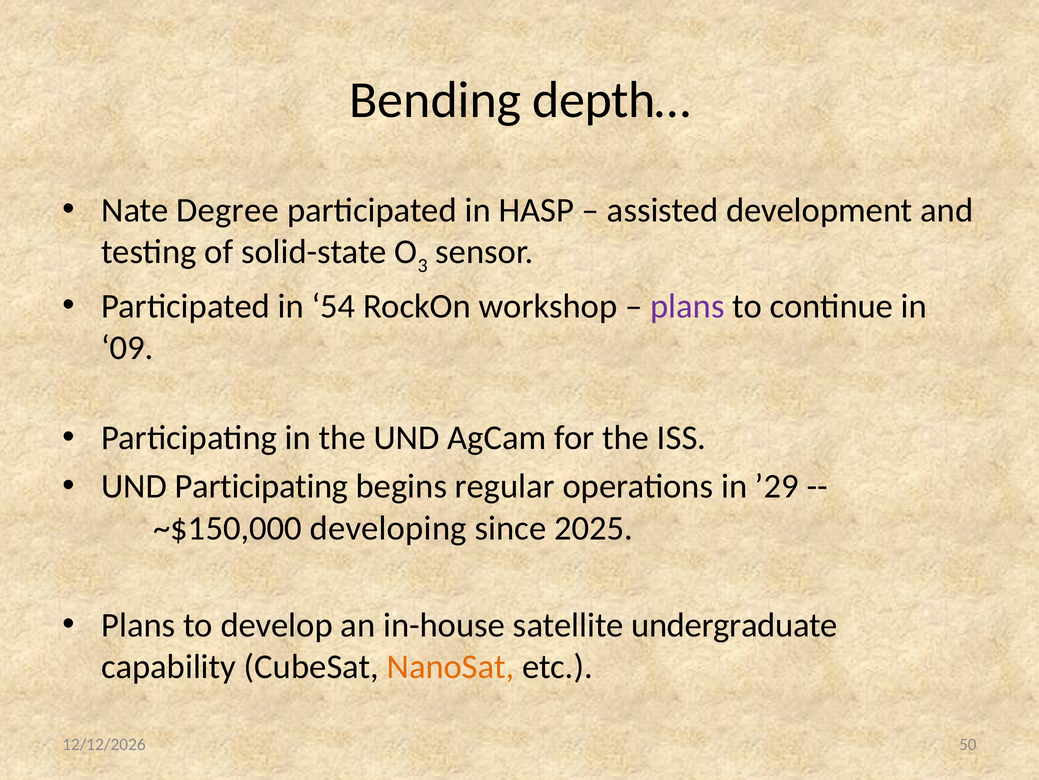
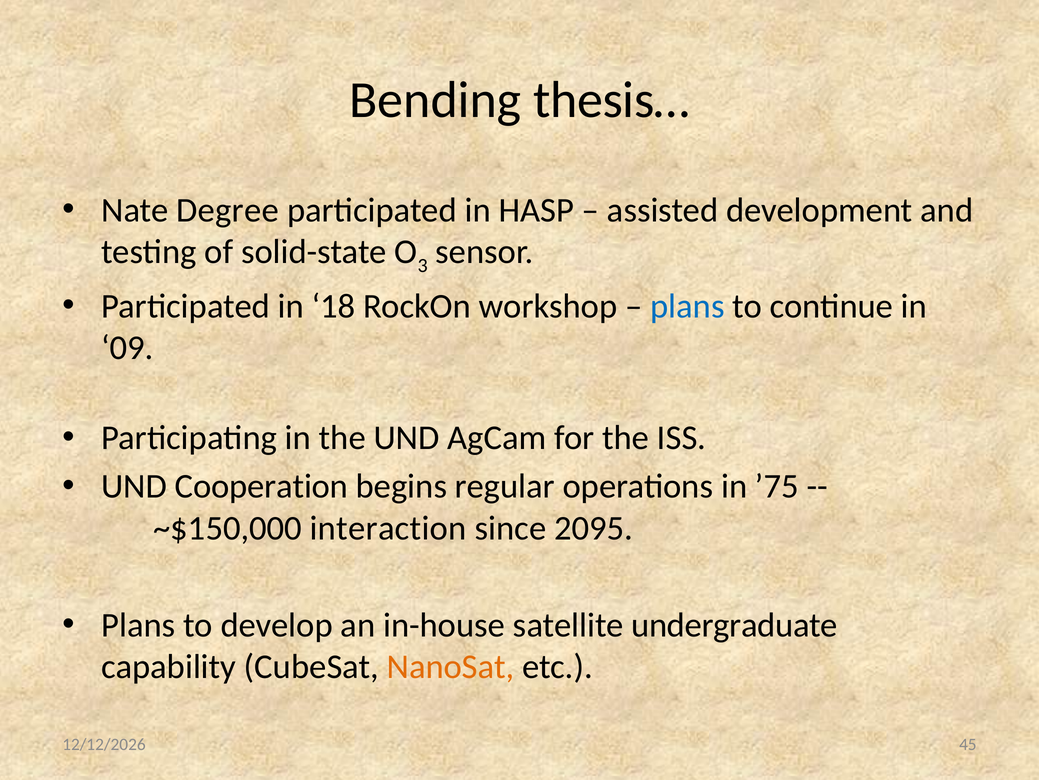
depth…: depth… -> thesis… (611, 100)
54: 54 -> 18 (334, 306)
plans colour: purple -> blue (687, 306)
UND Participating: Participating -> Cooperation (261, 486)
’29: ’29 -> ’75 (777, 486)
developing: developing -> interaction (388, 528)
2025: 2025 -> 2095 (594, 528)
50: 50 -> 45 (968, 744)
